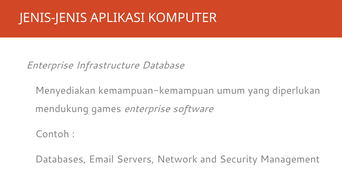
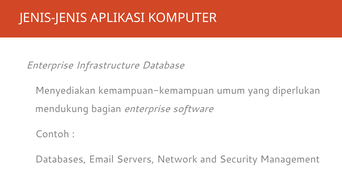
games: games -> bagian (106, 108)
